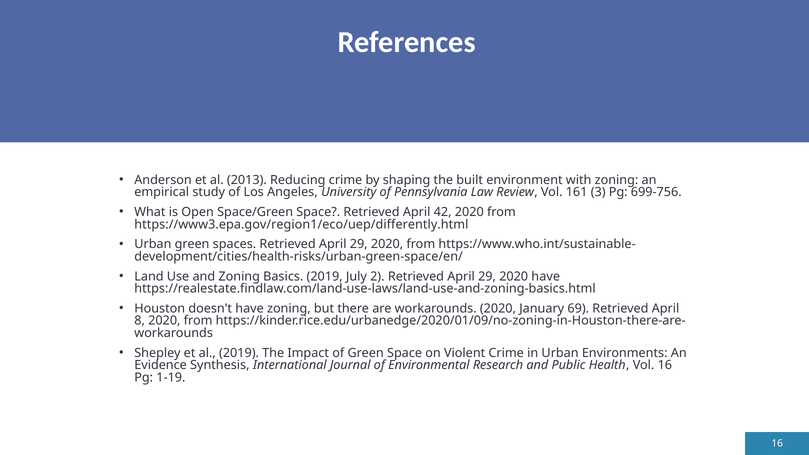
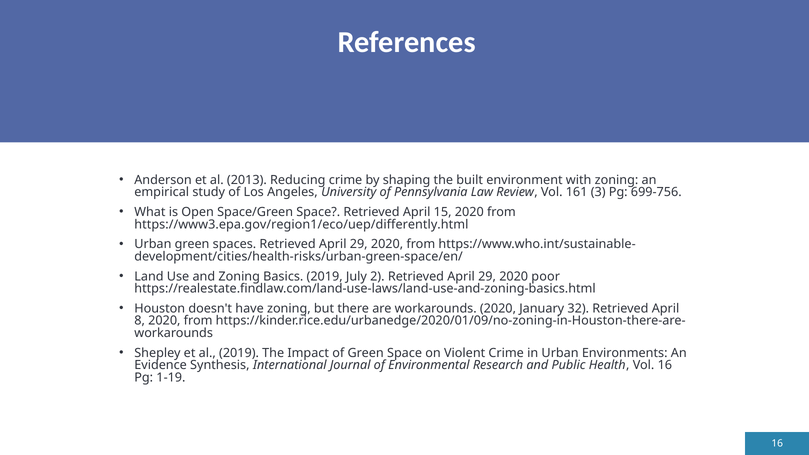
42: 42 -> 15 (443, 212)
2020 have: have -> poor (546, 276)
69: 69 -> 32 (578, 309)
